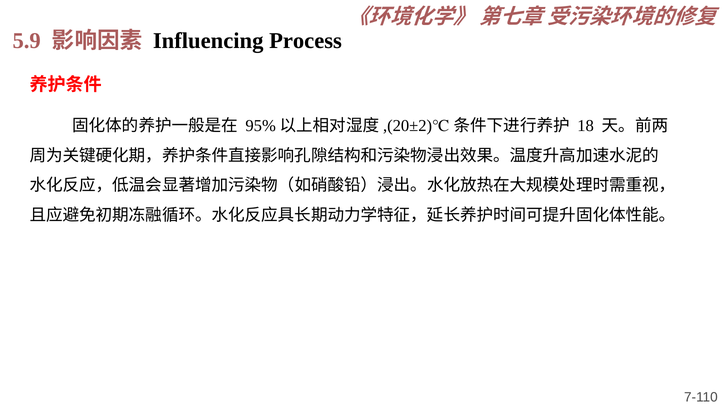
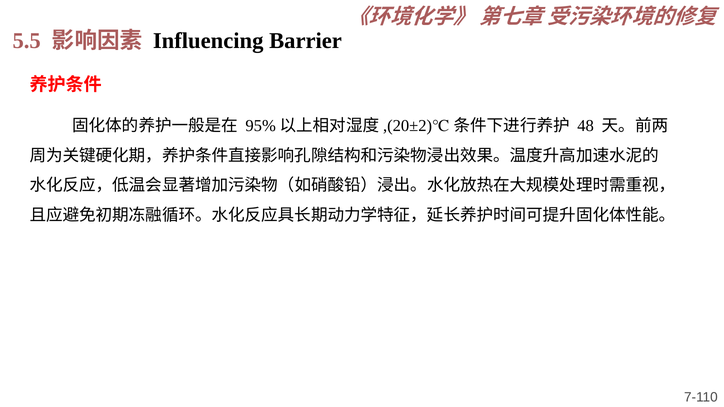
5.9: 5.9 -> 5.5 (27, 41)
Process: Process -> Barrier (305, 41)
18: 18 -> 48 (586, 126)
